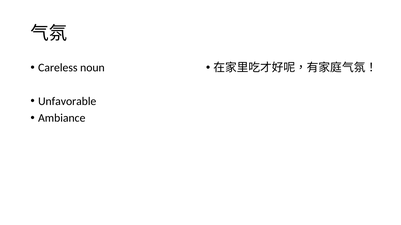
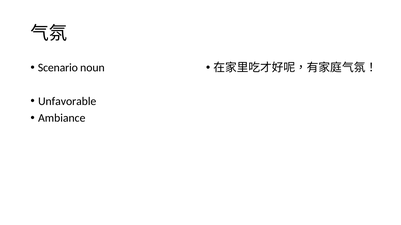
Careless: Careless -> Scenario (58, 68)
